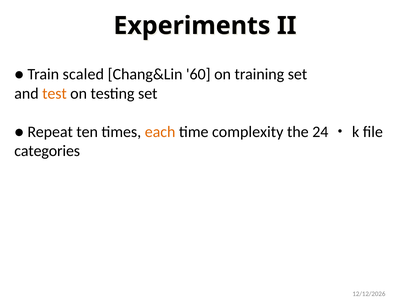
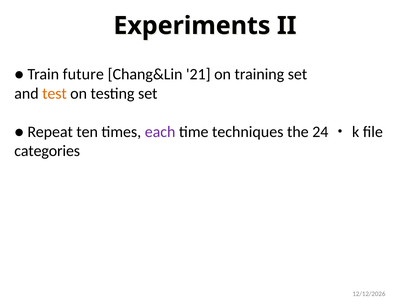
scaled: scaled -> future (83, 74)
60: 60 -> 21 (198, 74)
each colour: orange -> purple (160, 132)
complexity: complexity -> techniques (248, 132)
